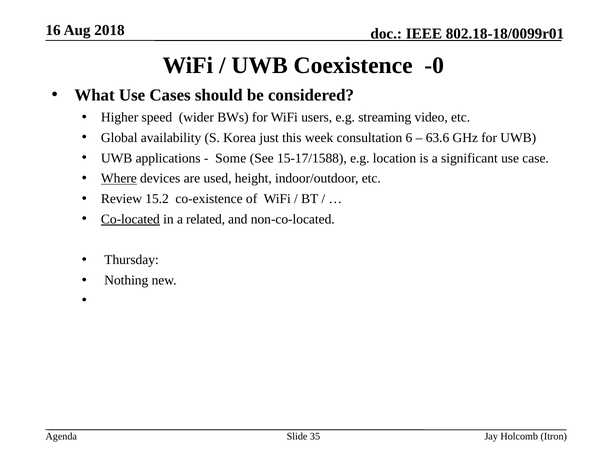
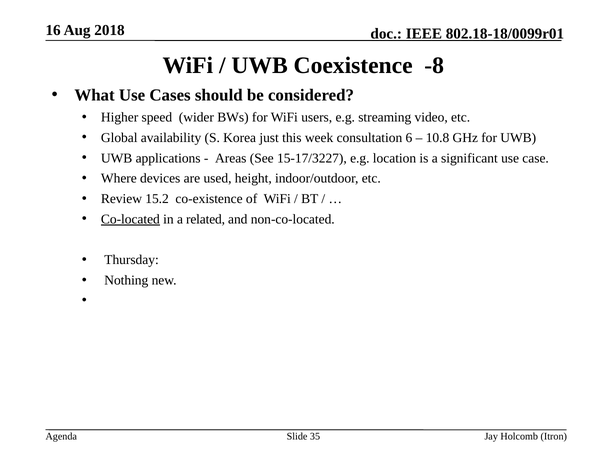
-0: -0 -> -8 (434, 65)
63.6: 63.6 -> 10.8 (438, 138)
Some: Some -> Areas (231, 158)
15-17/1588: 15-17/1588 -> 15-17/3227 (312, 158)
Where underline: present -> none (119, 179)
